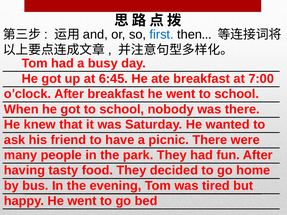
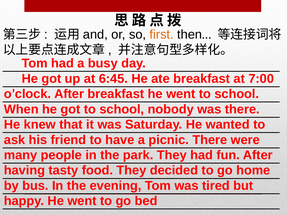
first colour: blue -> orange (162, 35)
